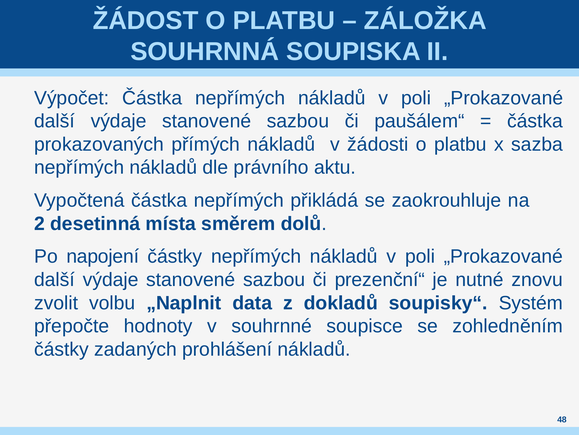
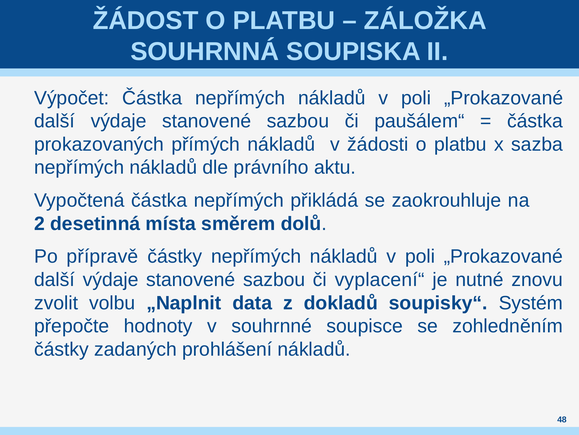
napojení: napojení -> přípravě (103, 256)
prezenční“: prezenční“ -> vyplacení“ (380, 279)
